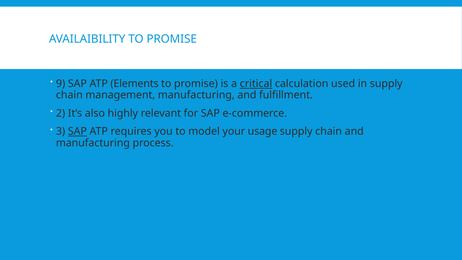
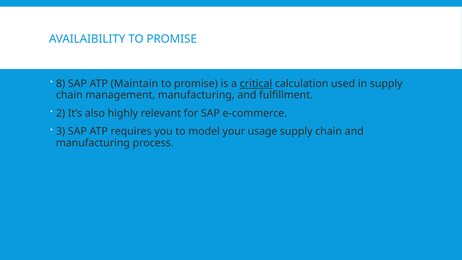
9: 9 -> 8 (61, 84)
Elements: Elements -> Maintain (134, 84)
SAP underline: present -> none (77, 131)
